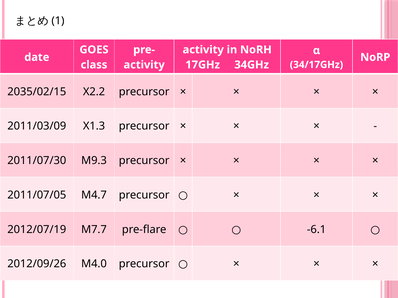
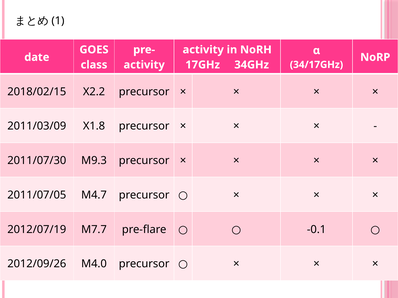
2035/02/15: 2035/02/15 -> 2018/02/15 (37, 92)
X1.3: X1.3 -> X1.8 (94, 126)
-6.1: -6.1 -> -0.1 (317, 230)
